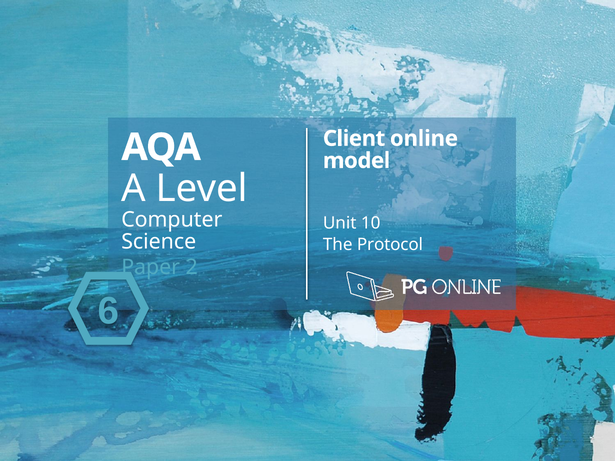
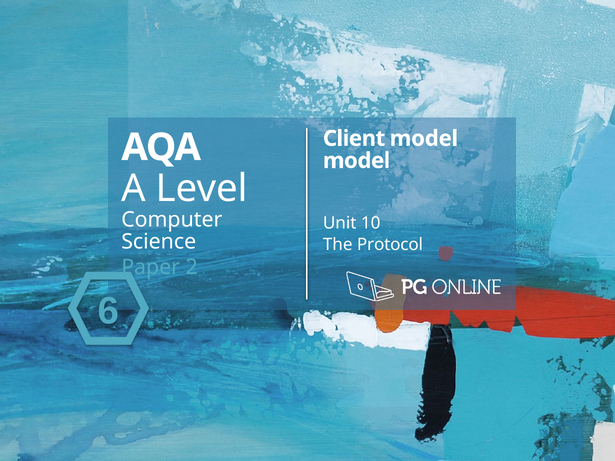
Client online: online -> model (424, 139)
